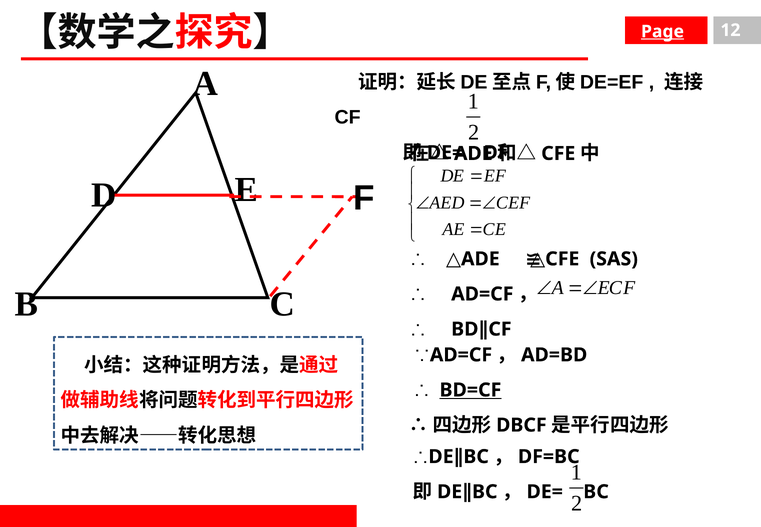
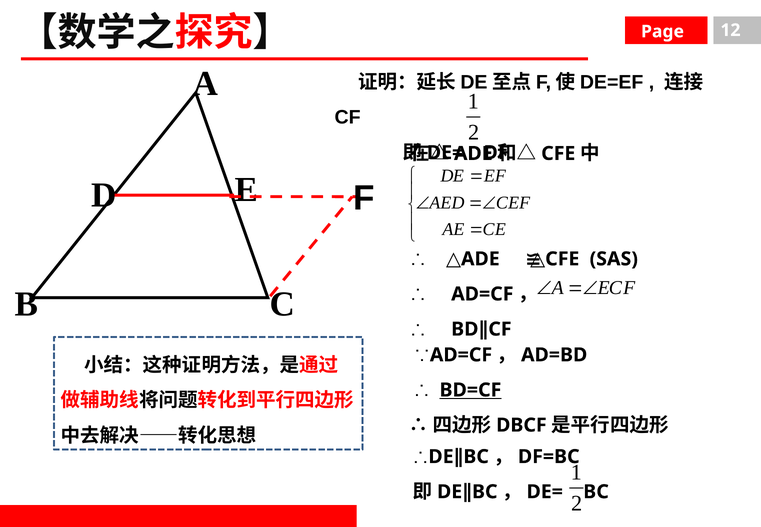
Page underline: present -> none (663, 32)
